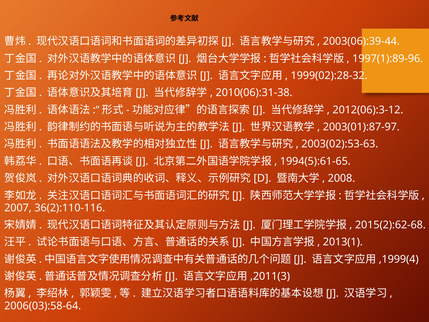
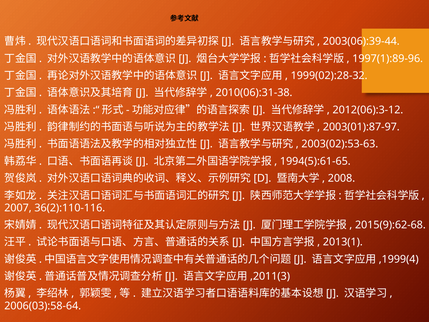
2015(2):62-68: 2015(2):62-68 -> 2015(9):62-68 (390, 225)
